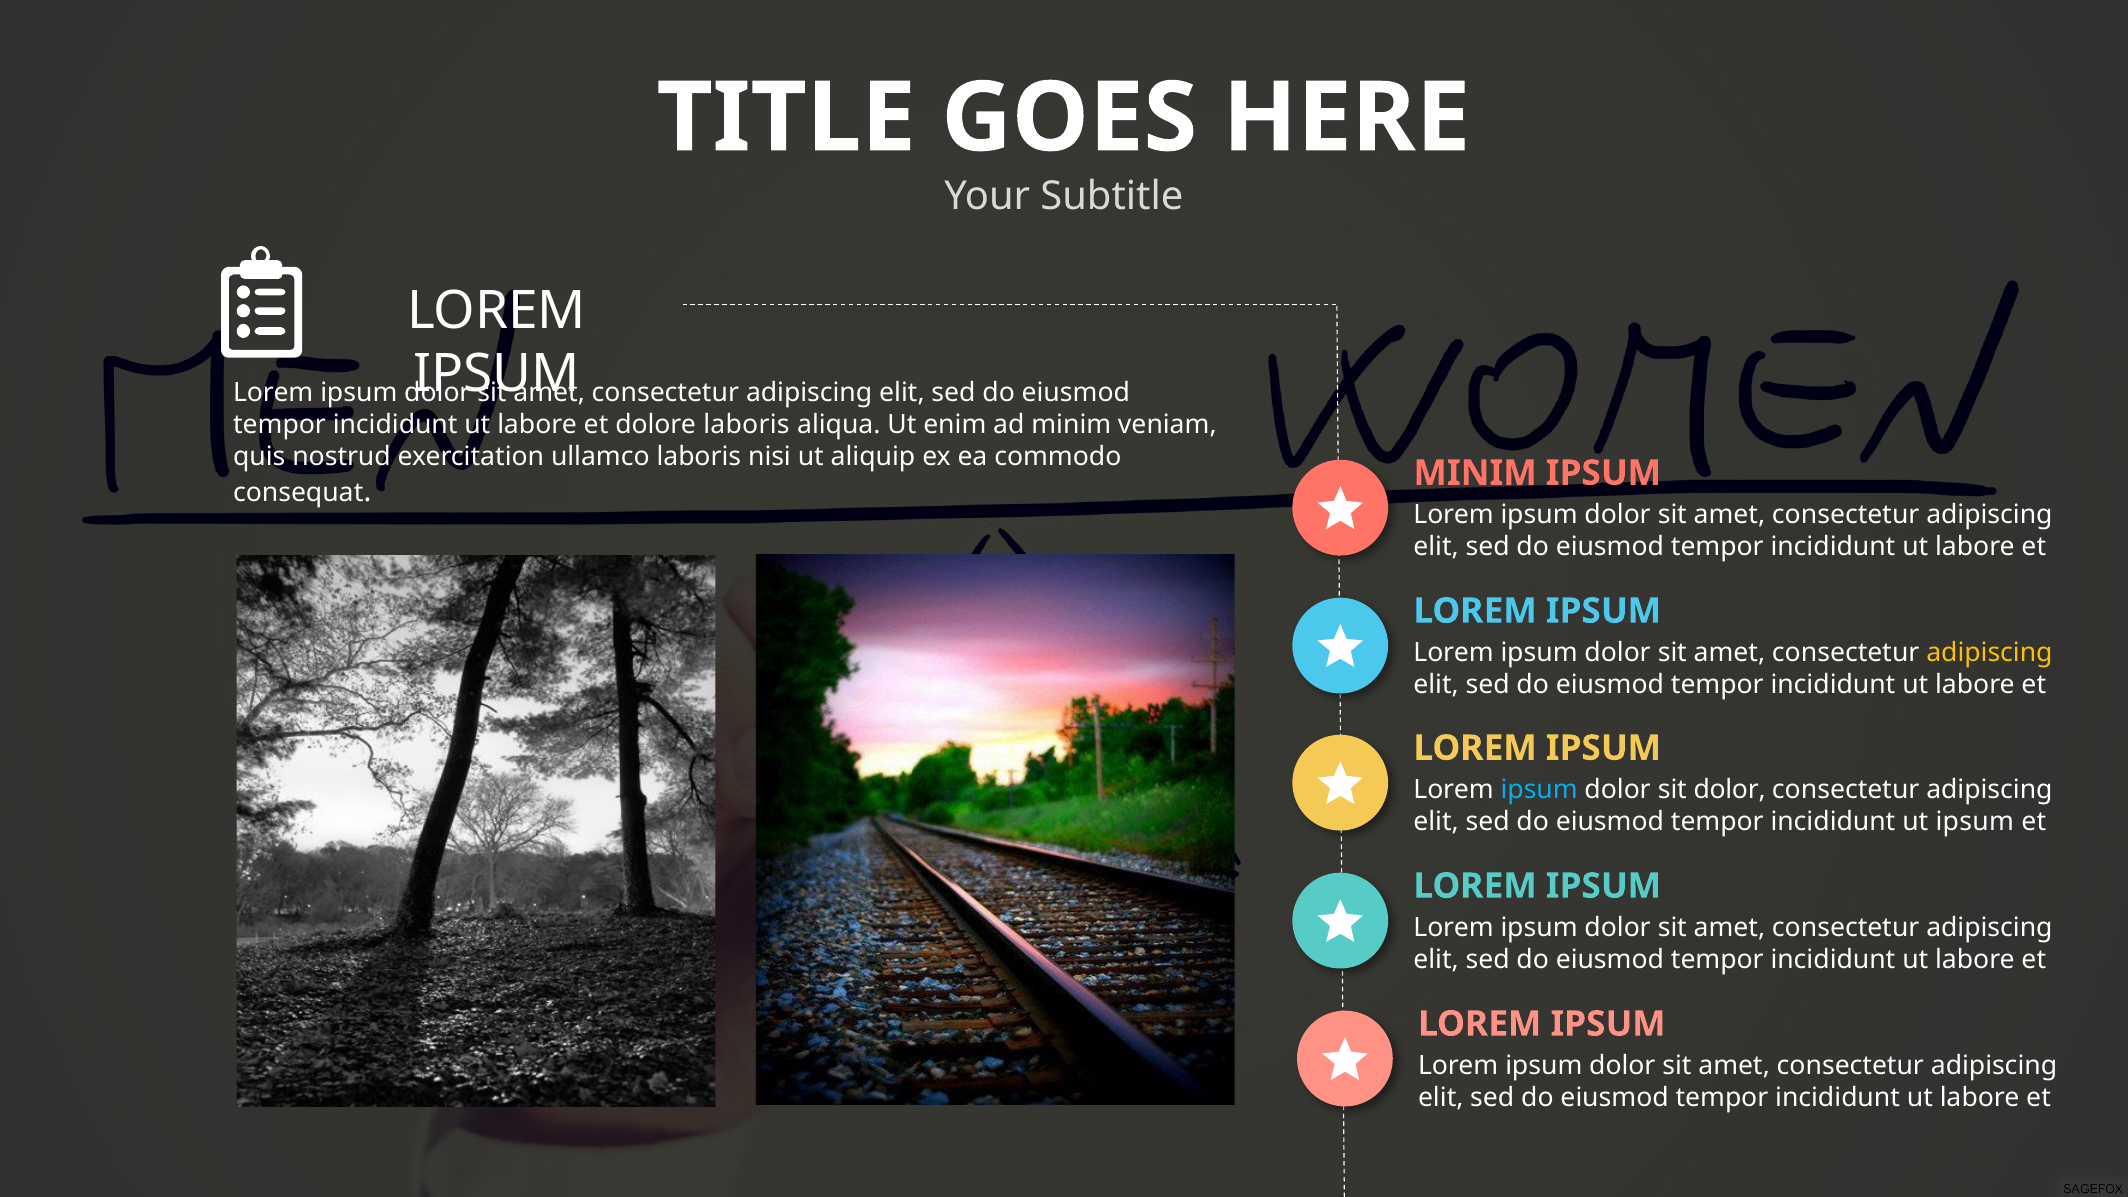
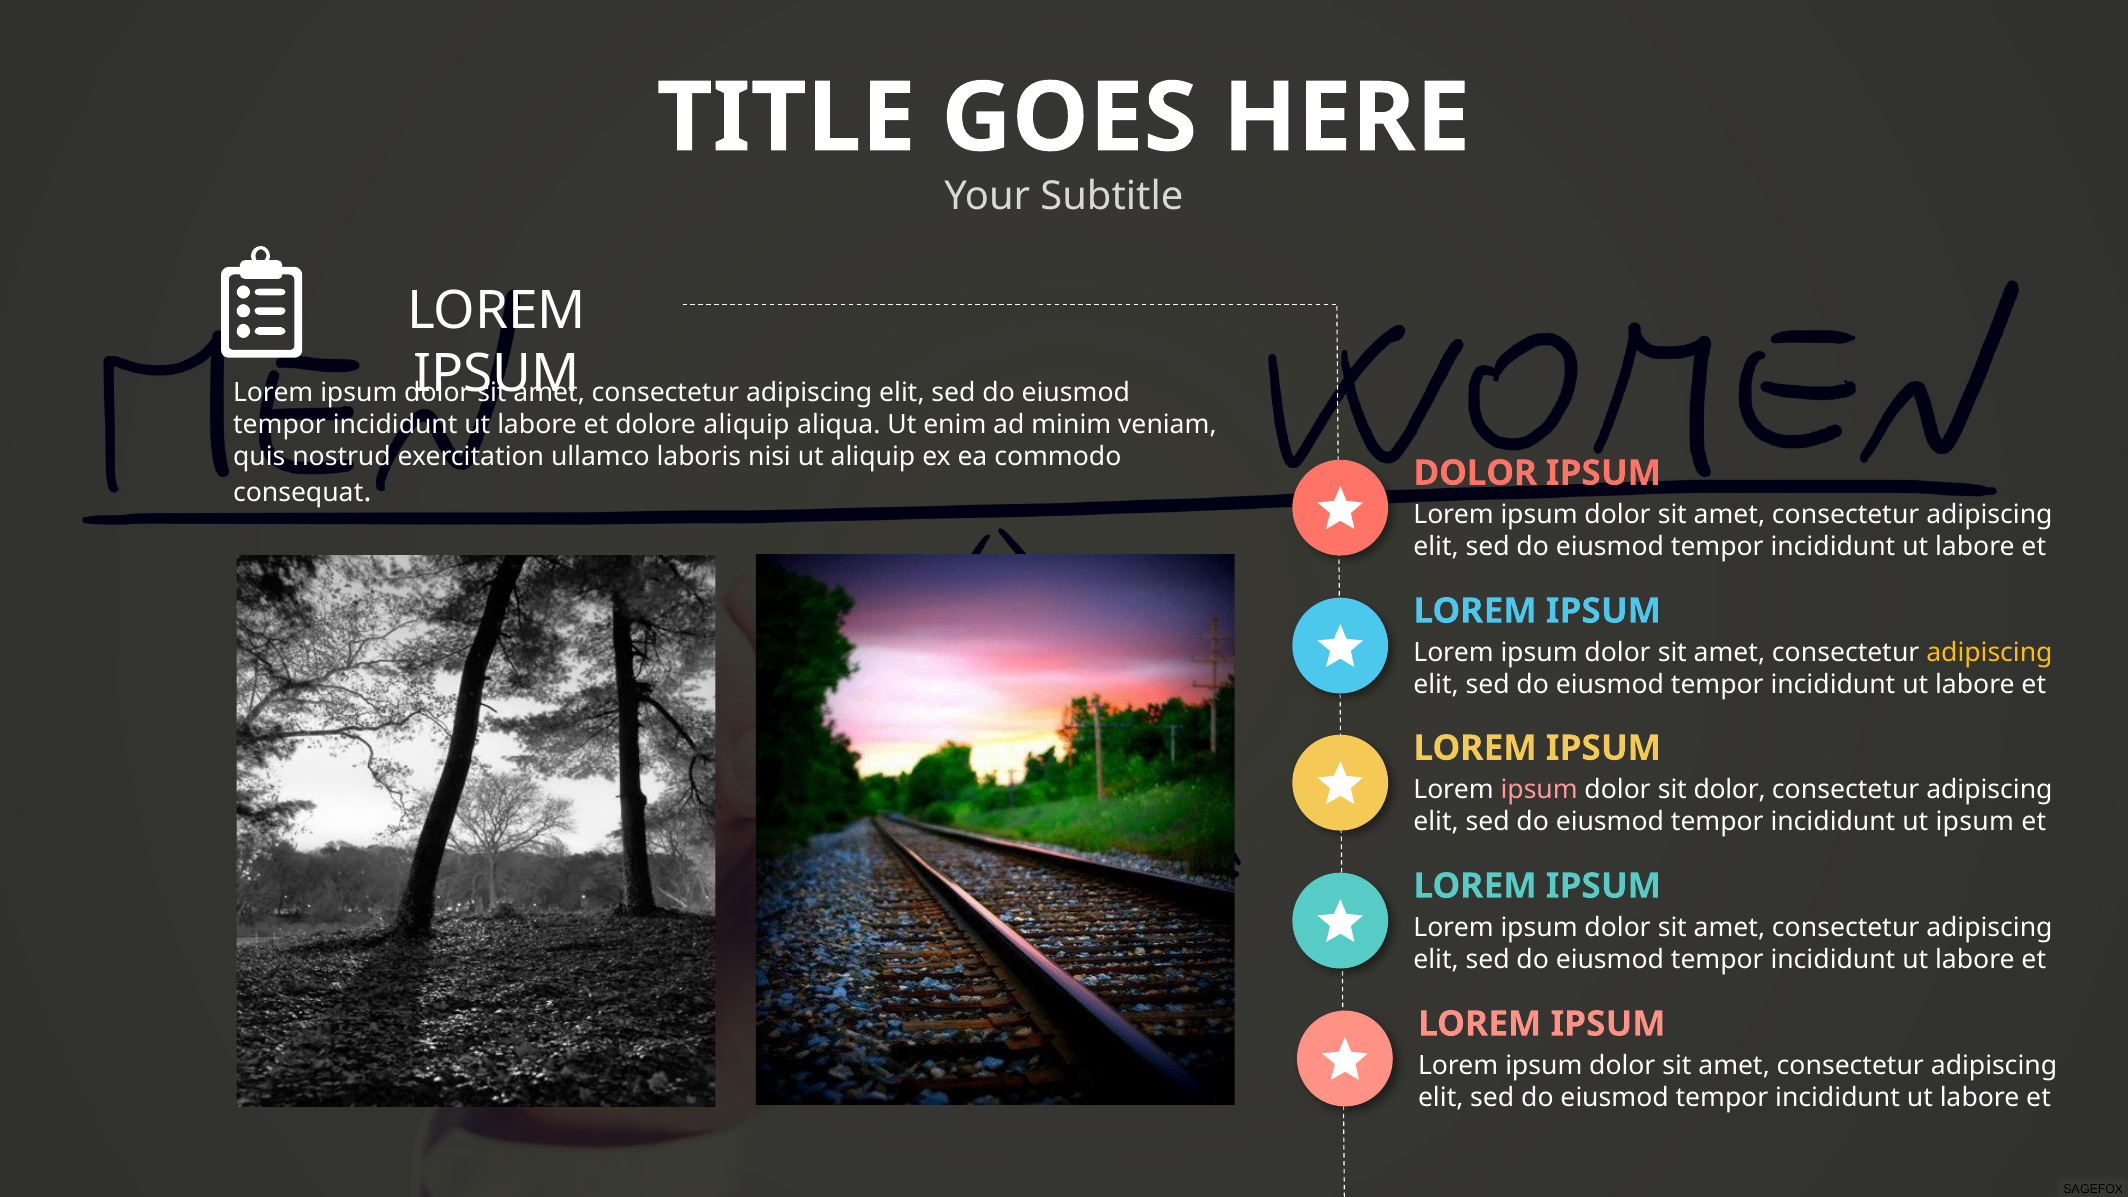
dolore laboris: laboris -> aliquip (746, 425)
MINIM: MINIM -> DOLOR (1475, 473)
ipsum colour: light blue -> pink (1539, 790)
